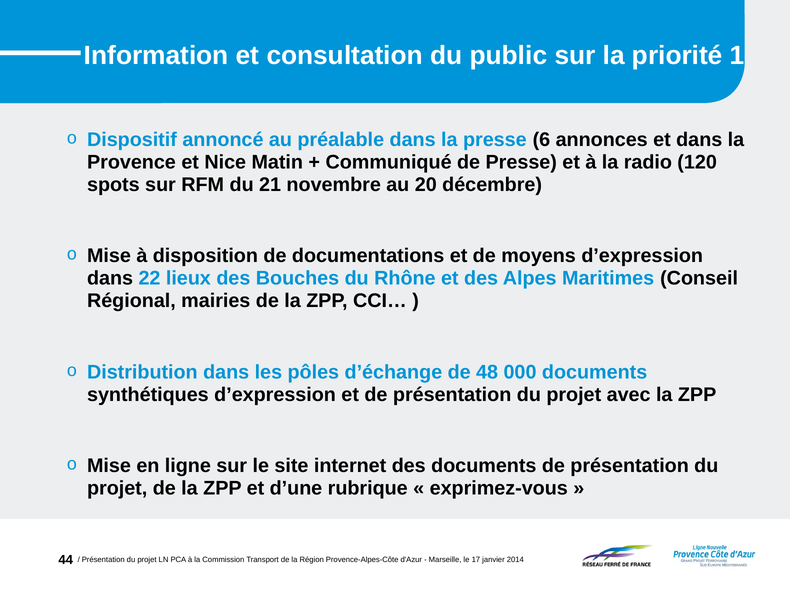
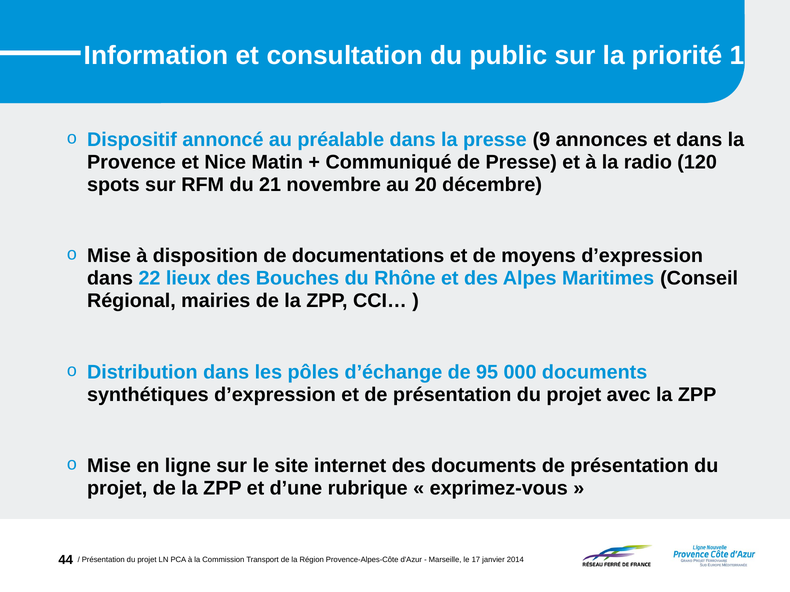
6: 6 -> 9 (541, 140)
48: 48 -> 95 (487, 372)
